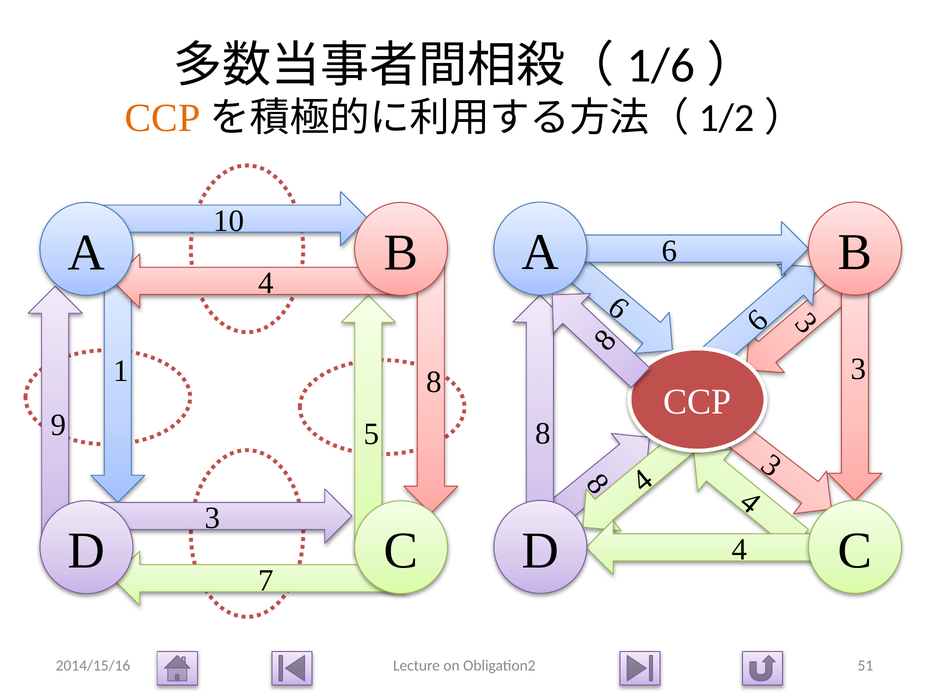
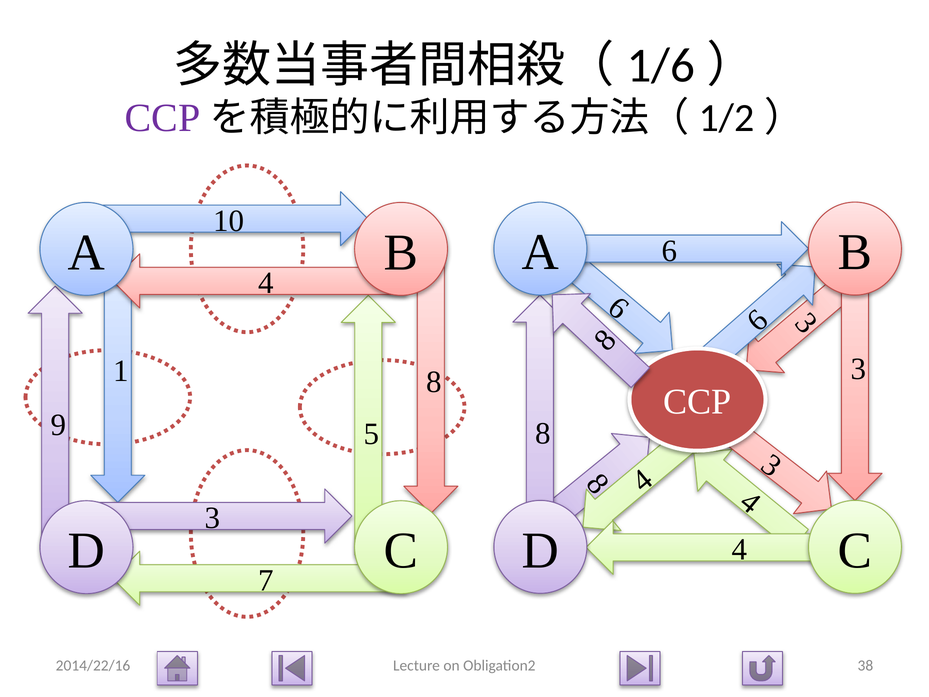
CCP colour: orange -> purple (163, 118)
2014/15/16: 2014/15/16 -> 2014/22/16 (93, 665)
51: 51 -> 38 (865, 665)
